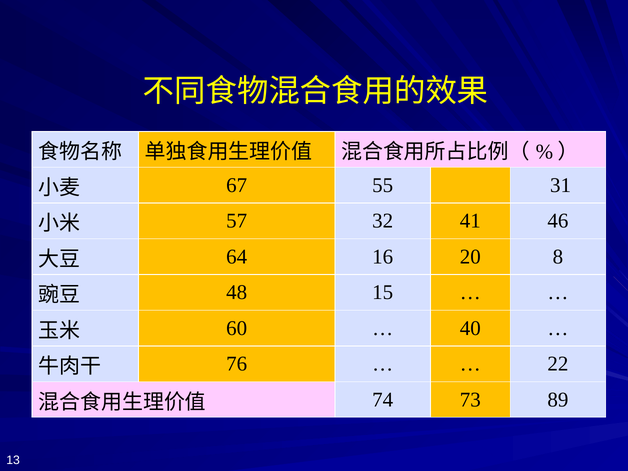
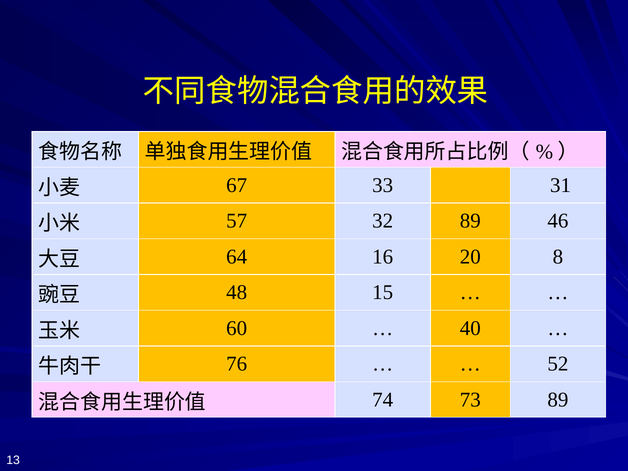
55: 55 -> 33 (383, 185)
32 41: 41 -> 89 (470, 221)
22: 22 -> 52 (558, 364)
